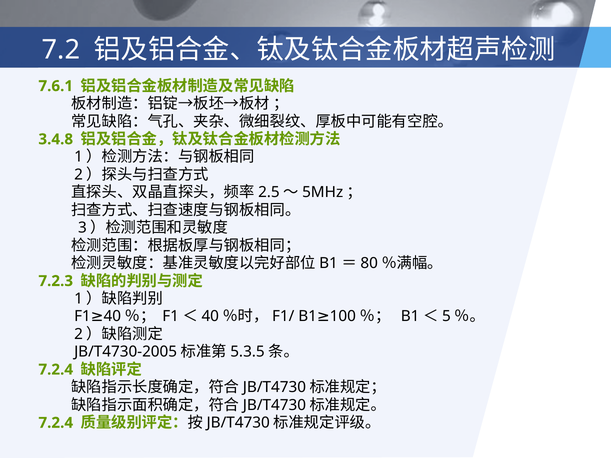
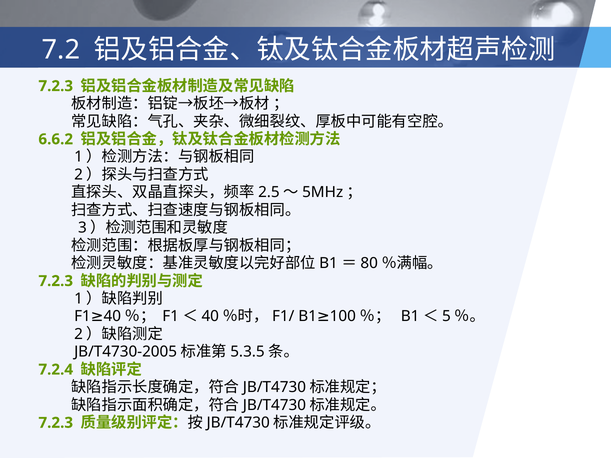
7.6.1: 7.6.1 -> 7.2.3 (56, 86)
3.4.8: 3.4.8 -> 6.6.2 (56, 139)
7.2.4: 7.2.4 -> 7.2.3 (56, 423)
